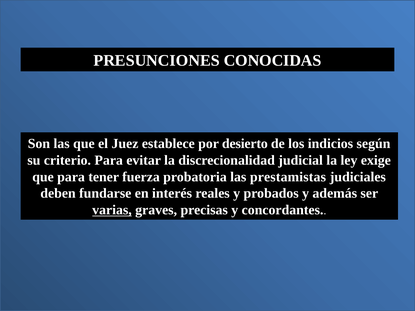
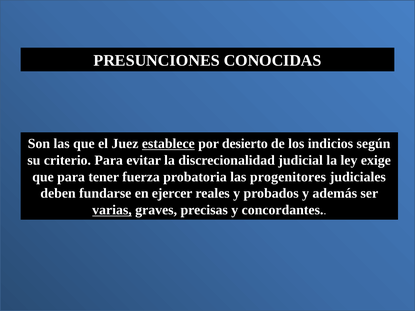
establece underline: none -> present (168, 144)
prestamistas: prestamistas -> progenitores (288, 177)
interés: interés -> ejercer (172, 194)
